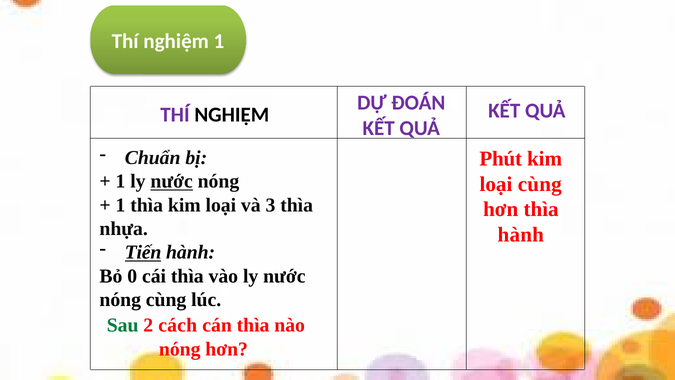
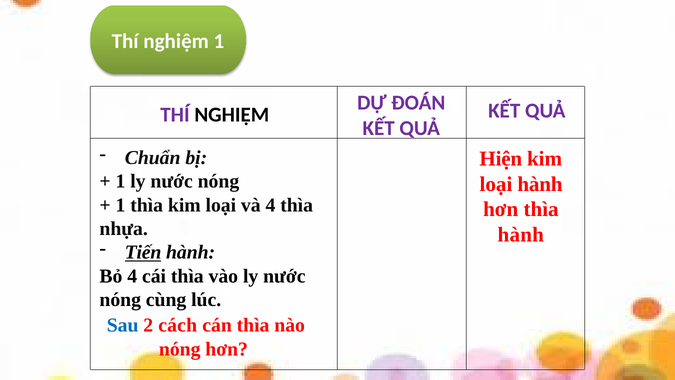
Phút: Phút -> Hiện (501, 159)
nước underline: present -> none (172, 181)
loại cùng: cùng -> hành (540, 184)
và 3: 3 -> 4 (271, 205)
Bỏ 0: 0 -> 4 (132, 276)
Sau colour: green -> blue (123, 325)
